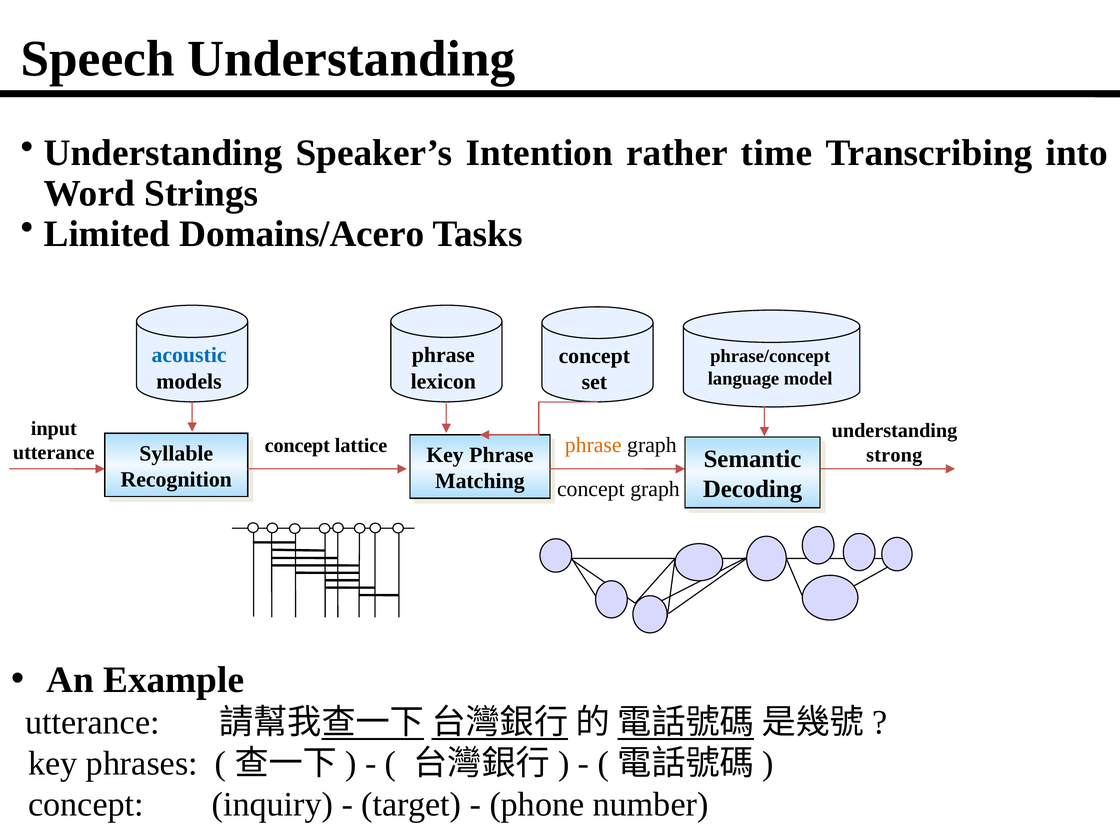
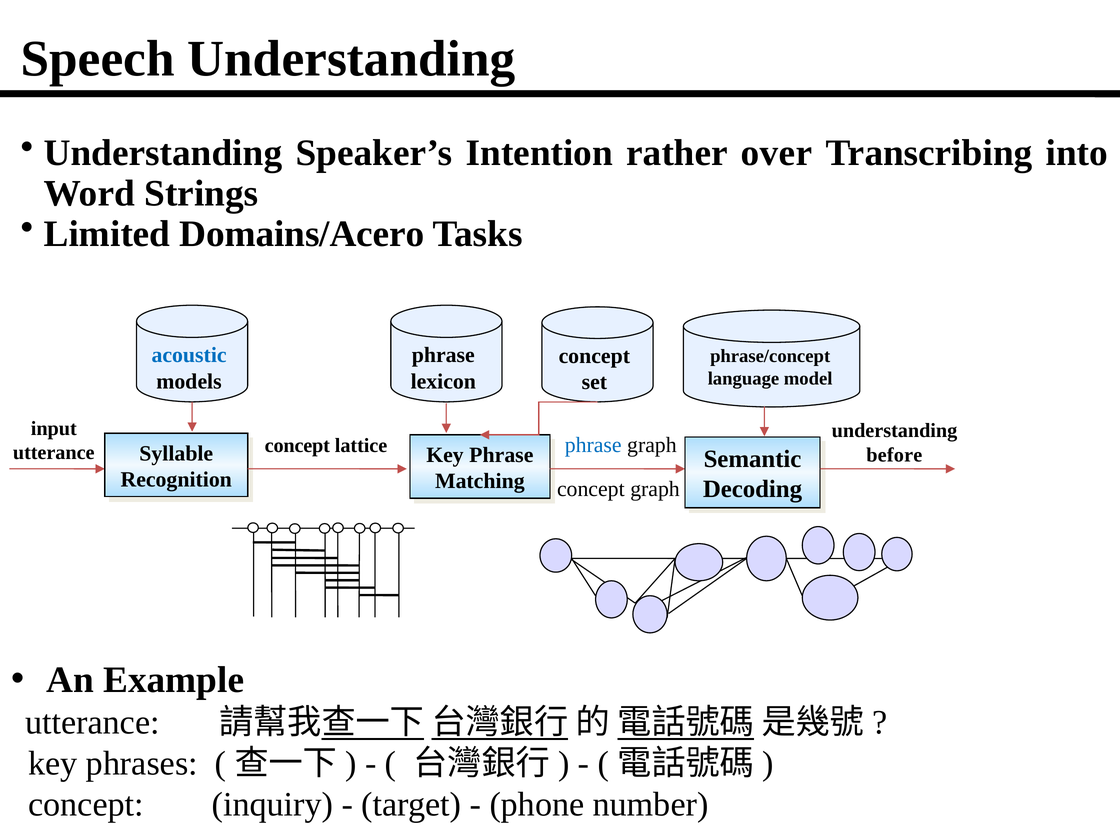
time: time -> over (777, 153)
phrase colour: orange -> blue (593, 445)
strong: strong -> before (894, 455)
